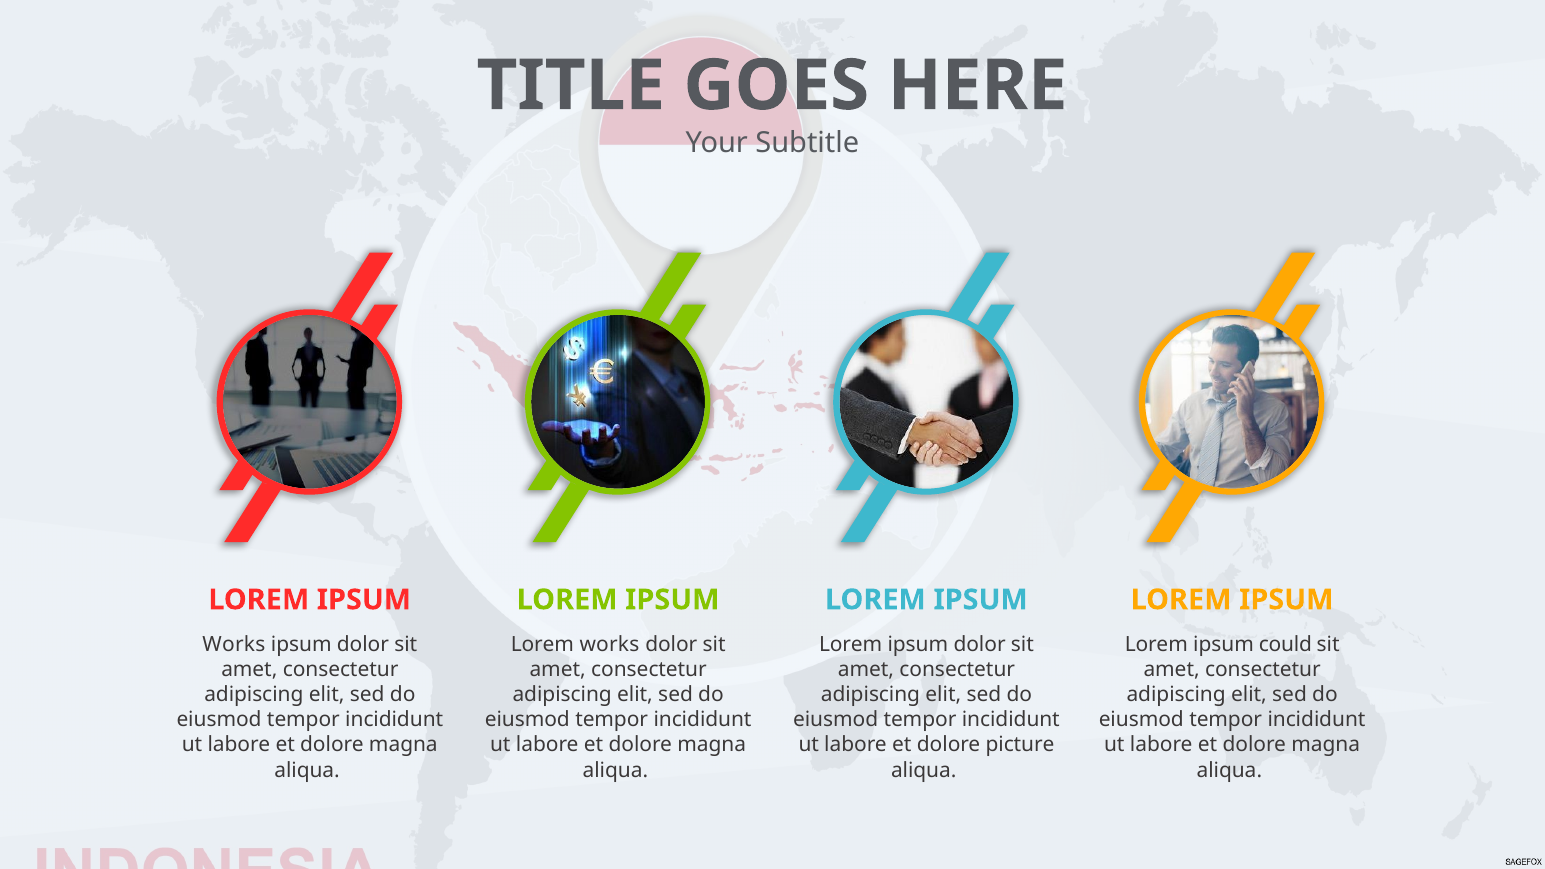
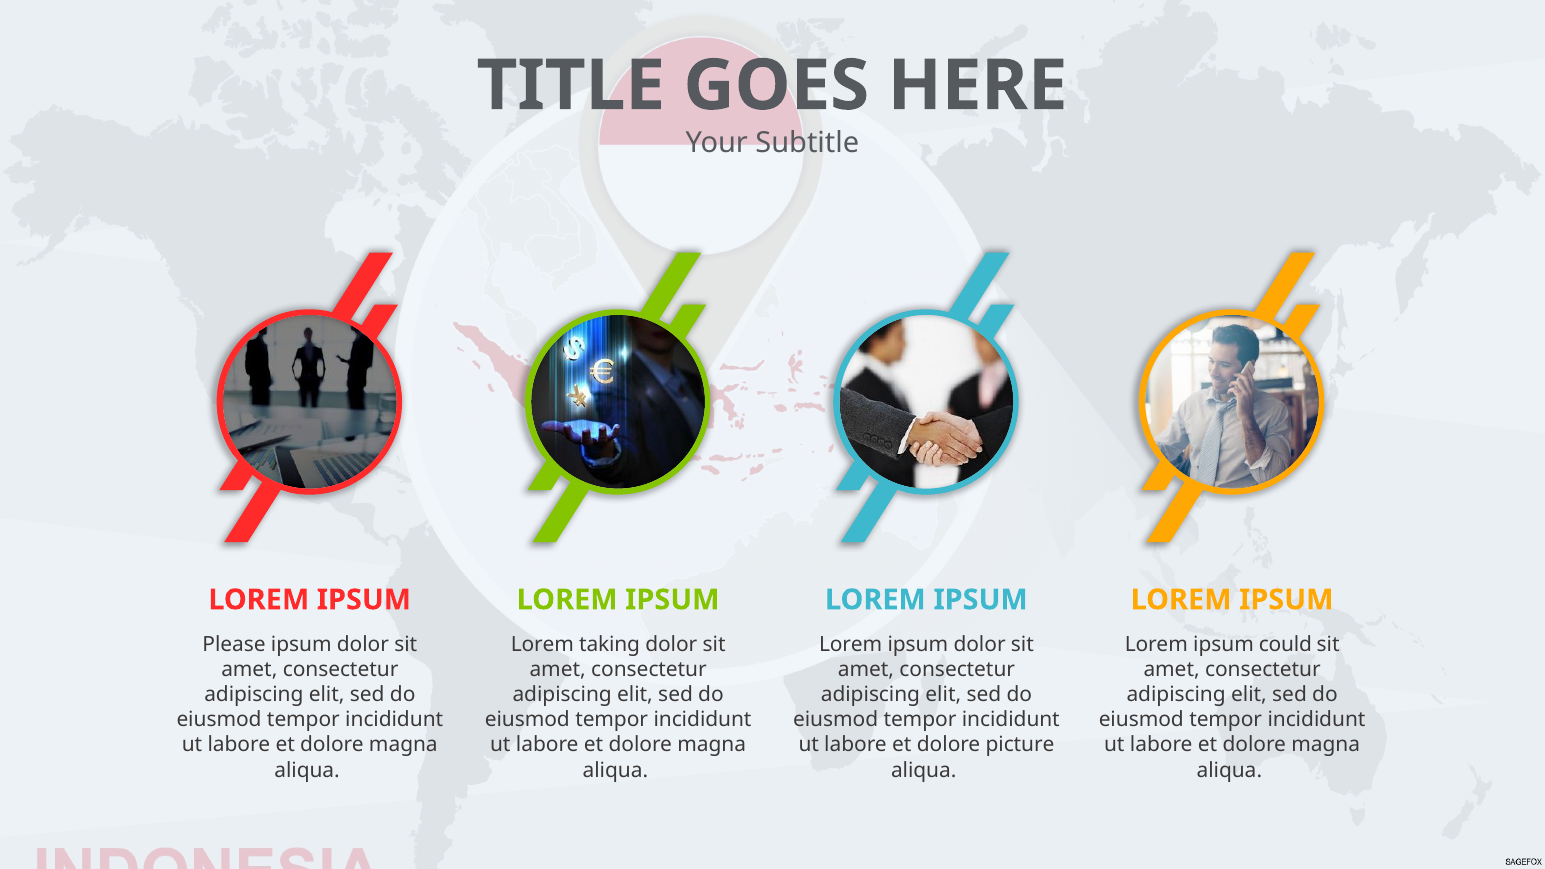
Works: Works -> Please (234, 645)
Lorem works: works -> taking (610, 645)
